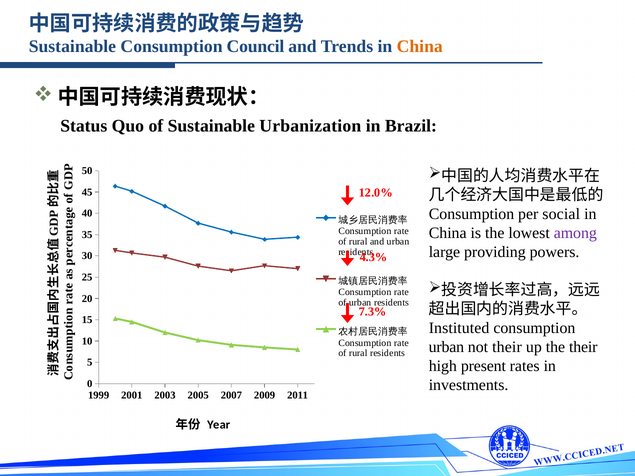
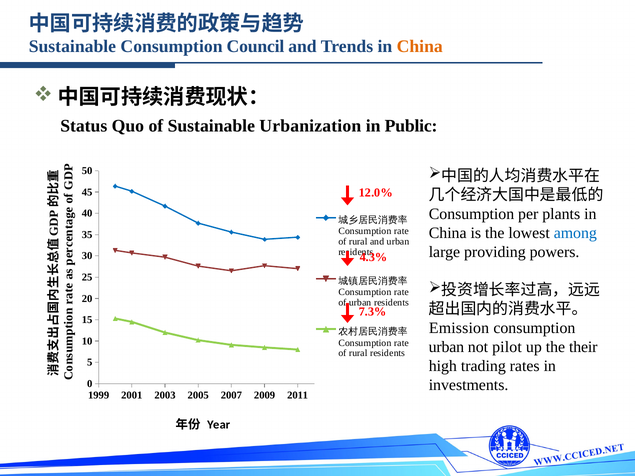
Brazil: Brazil -> Public (411, 126)
social: social -> plants (561, 214)
among colour: purple -> blue (575, 233)
Instituted: Instituted -> Emission (459, 328)
not their: their -> pilot (507, 347)
present: present -> trading (483, 366)
